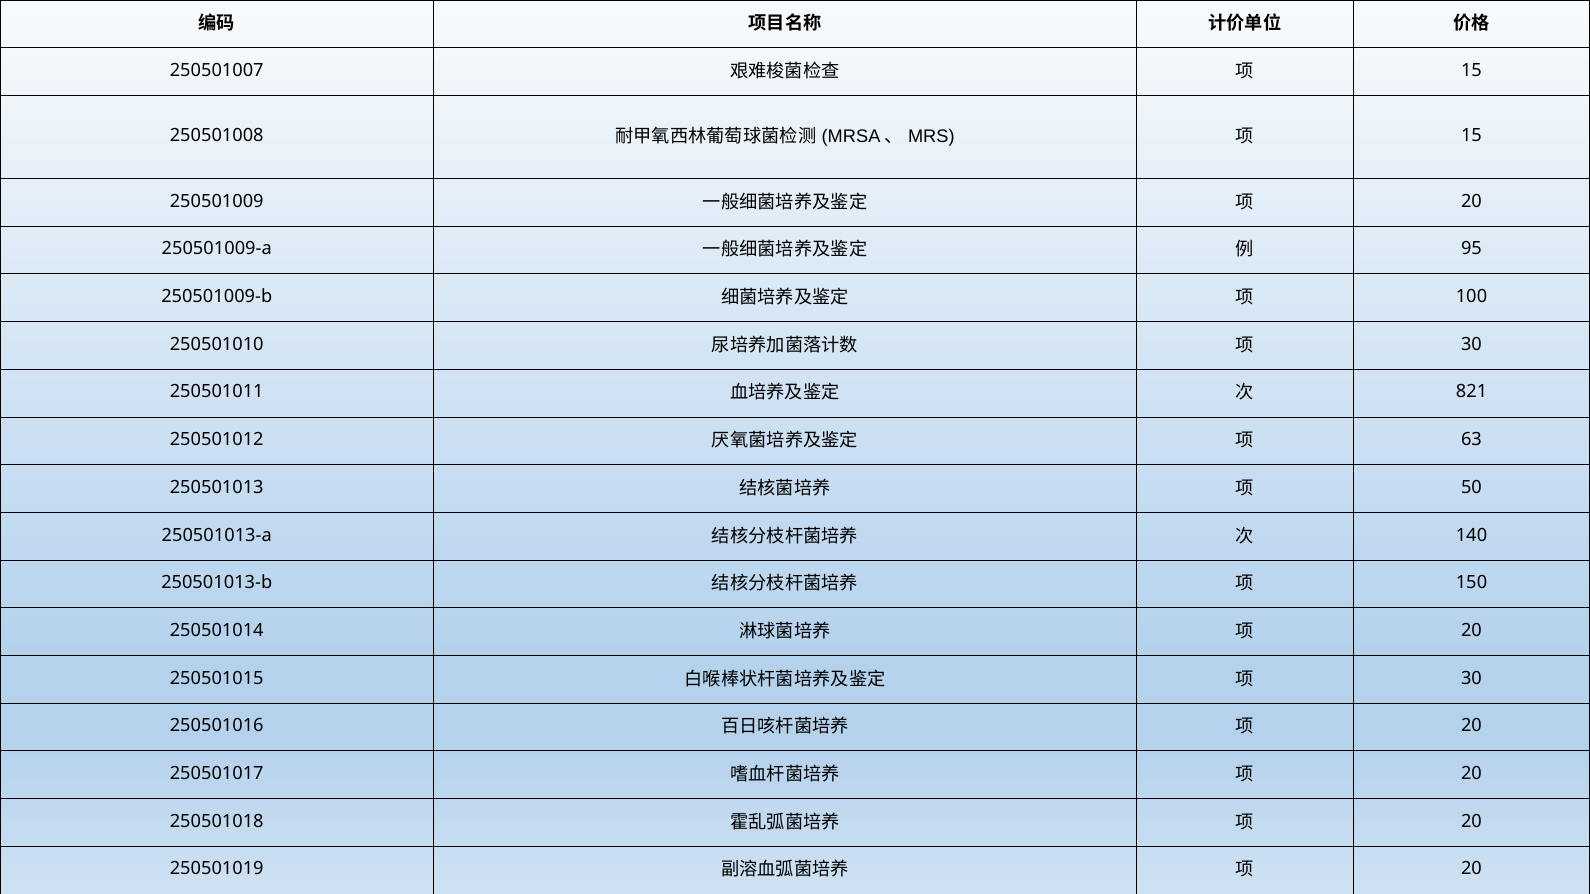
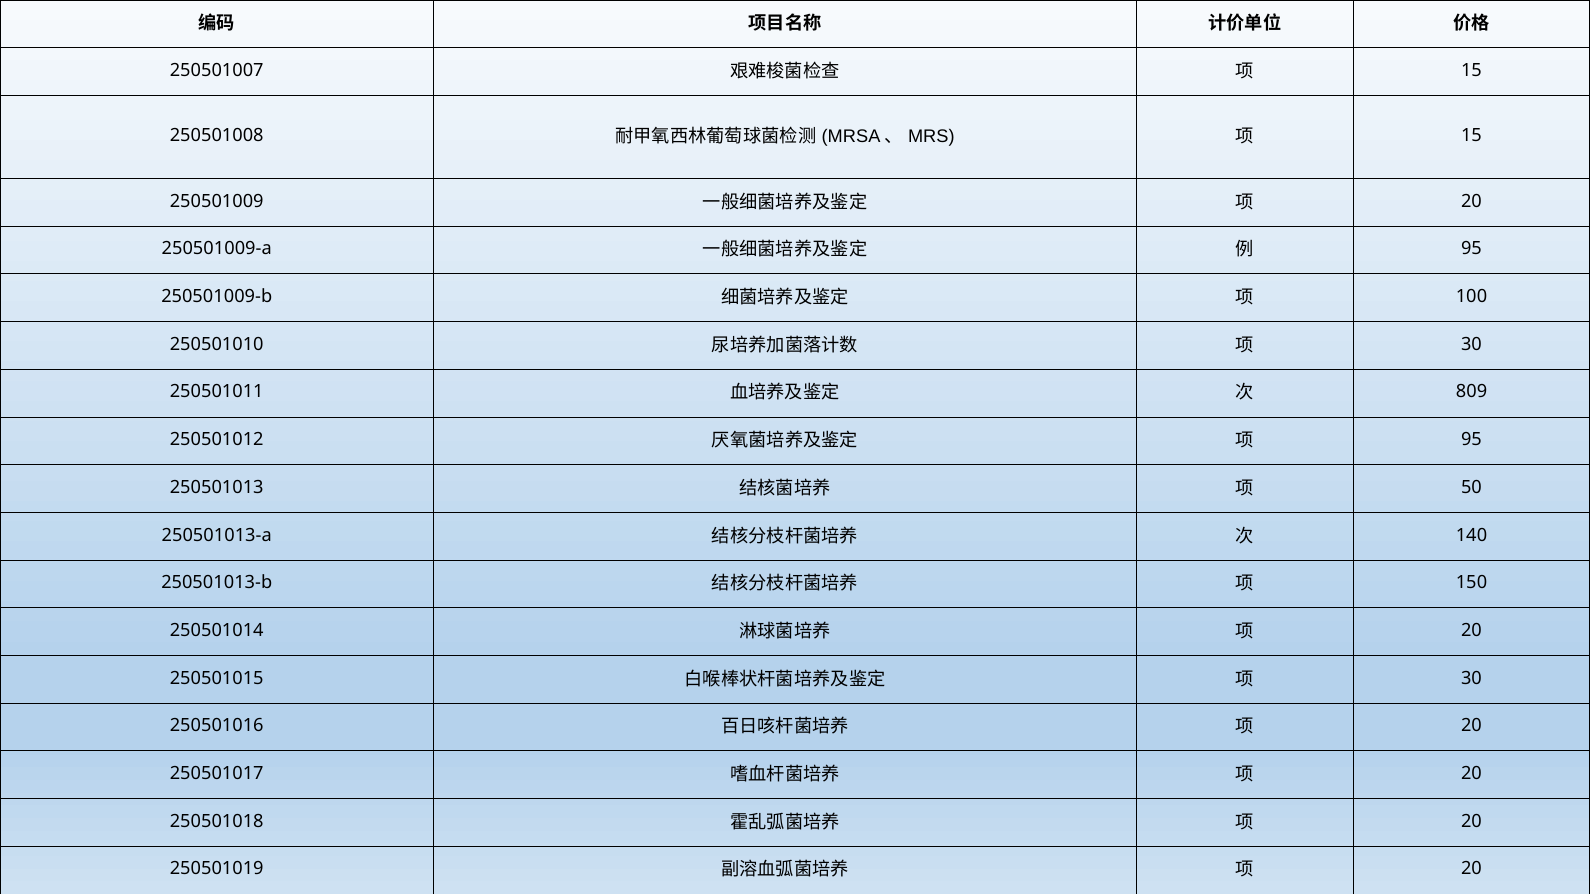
821: 821 -> 809 (1472, 392)
63: 63 -> 95 (1471, 440)
